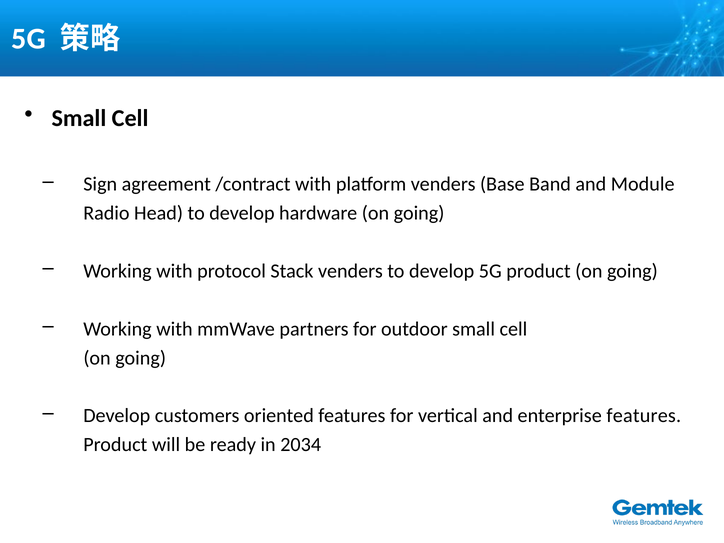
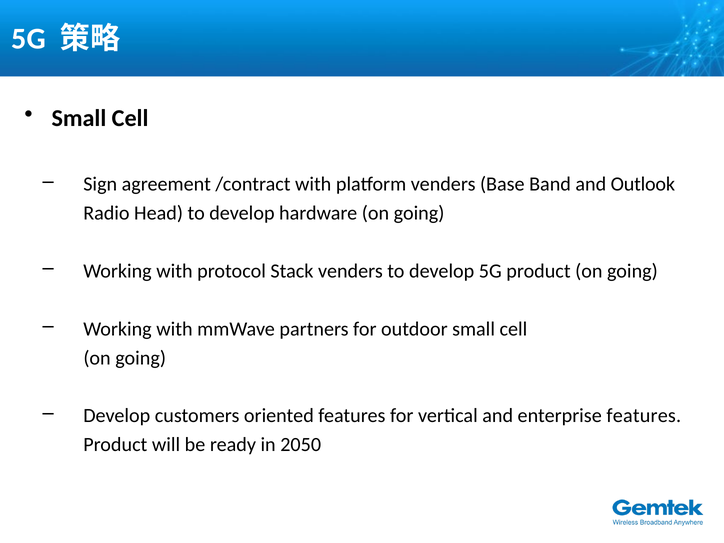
Module: Module -> Outlook (643, 184)
2034: 2034 -> 2050 (301, 445)
